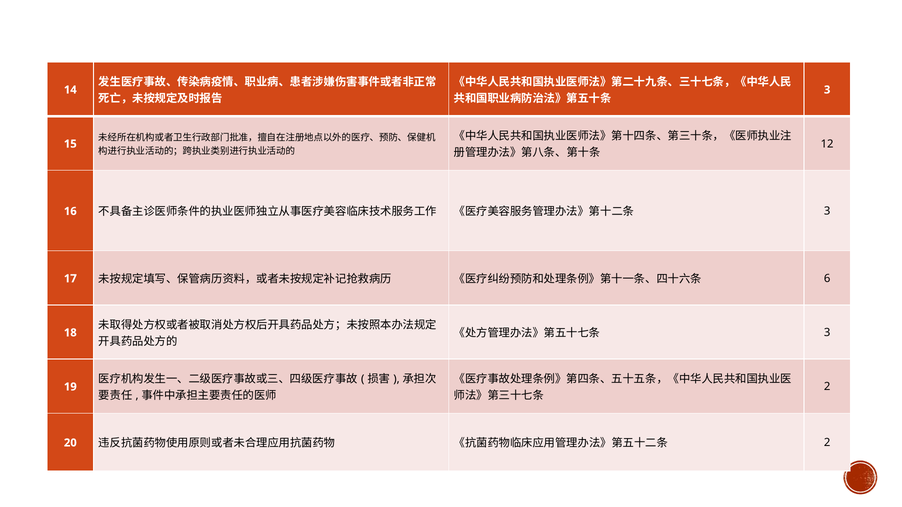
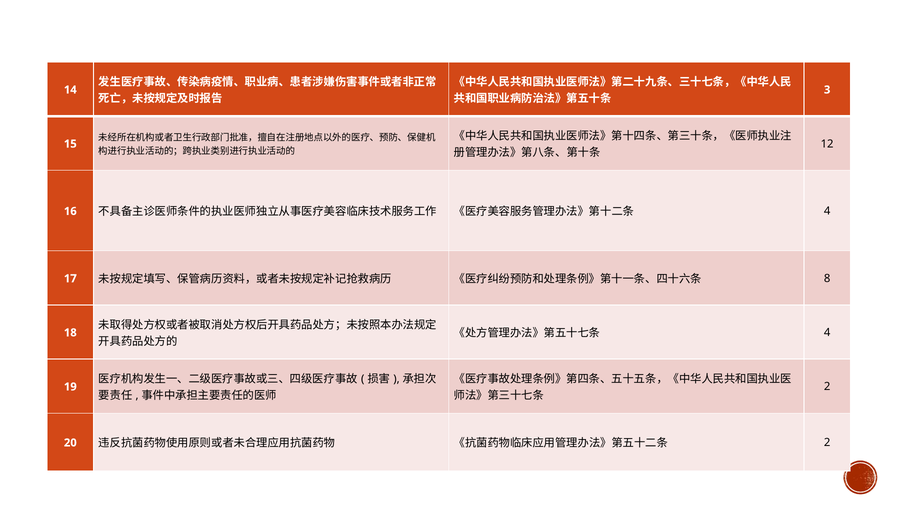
3: 3 -> 4 (827, 211)
6: 6 -> 8 (827, 279)
3: 3 -> 4 (827, 333)
